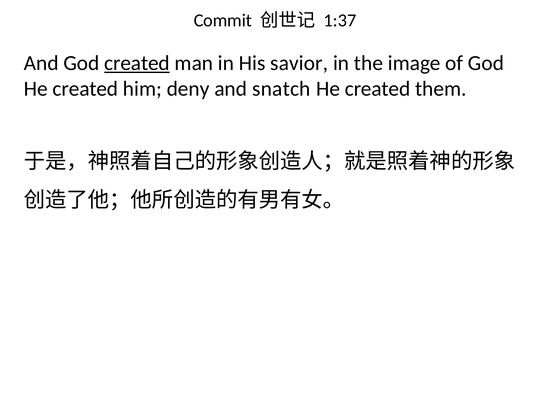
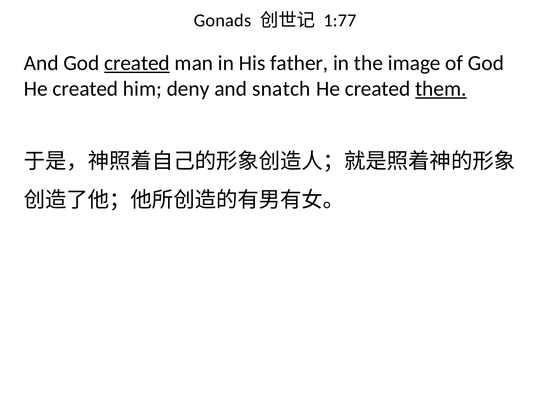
Commit: Commit -> Gonads (223, 21)
1:37: 1:37 -> 1:77 (340, 21)
savior: savior -> father (299, 63)
them underline: none -> present (441, 89)
